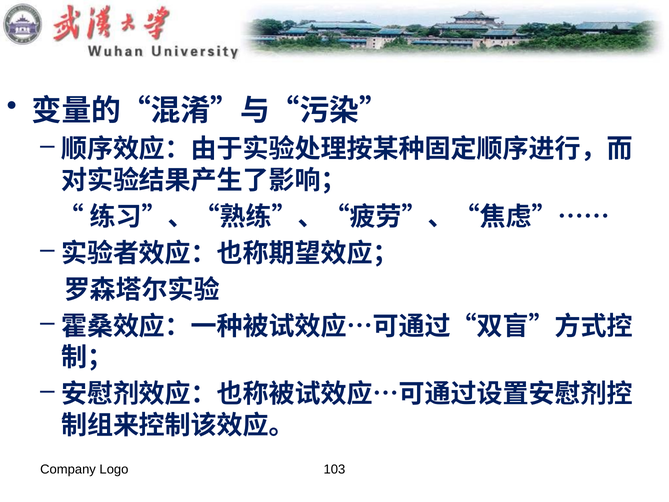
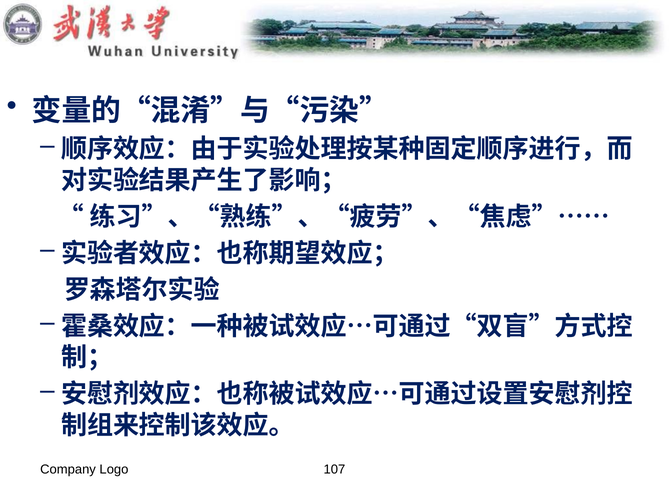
103: 103 -> 107 (334, 469)
